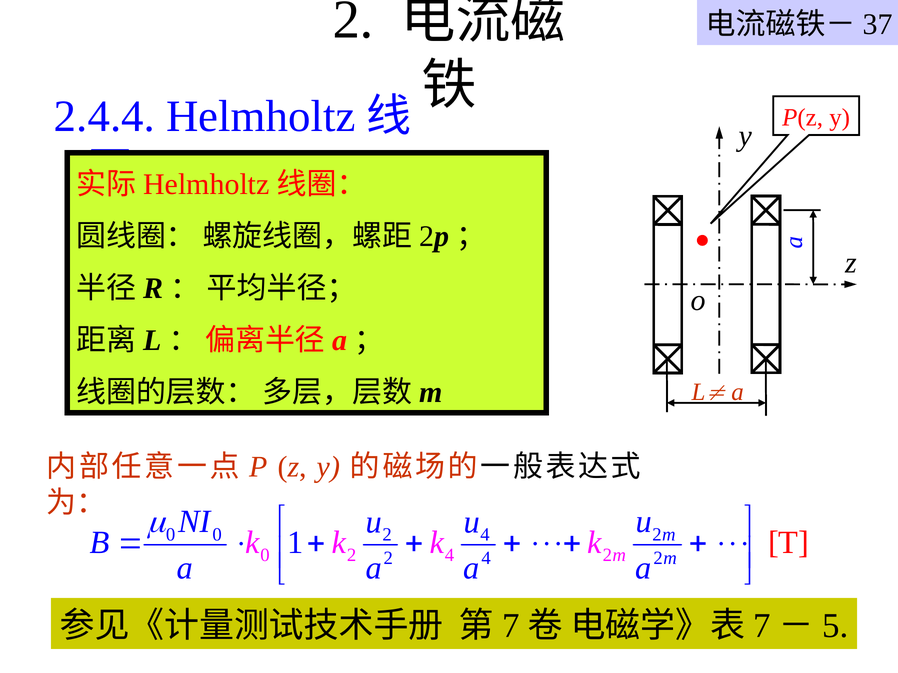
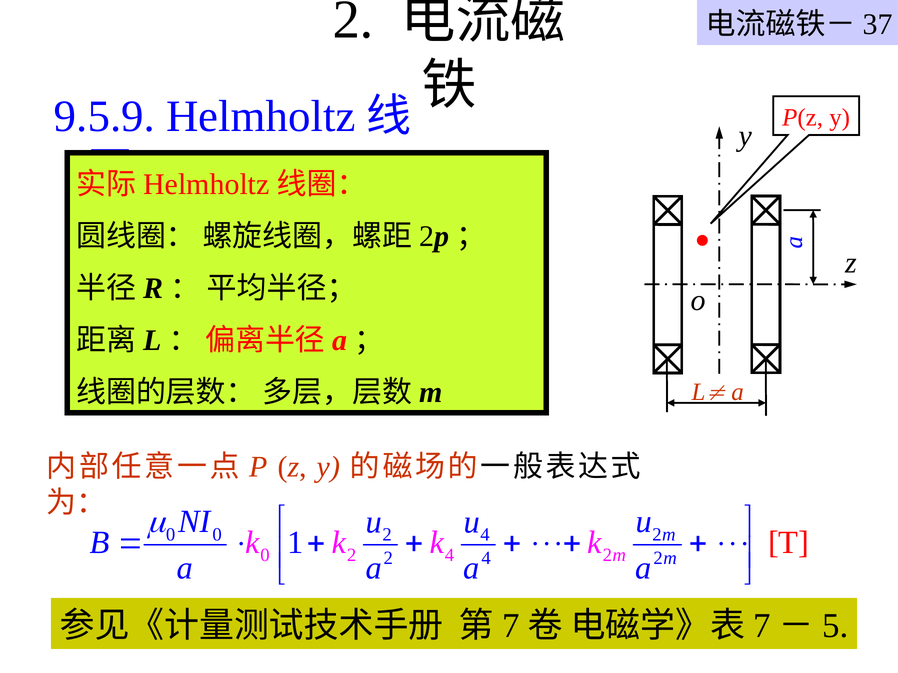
2.4.4: 2.4.4 -> 9.5.9 (104, 117)
